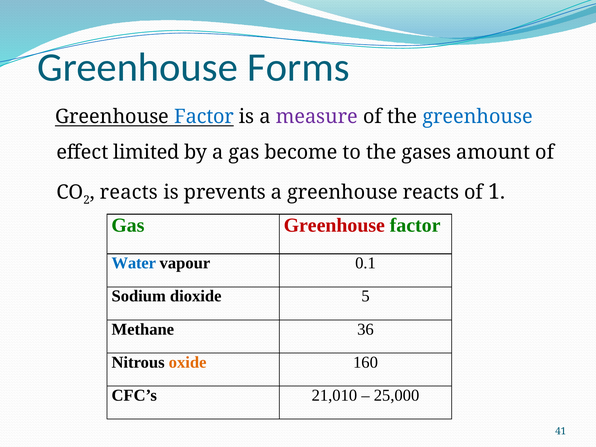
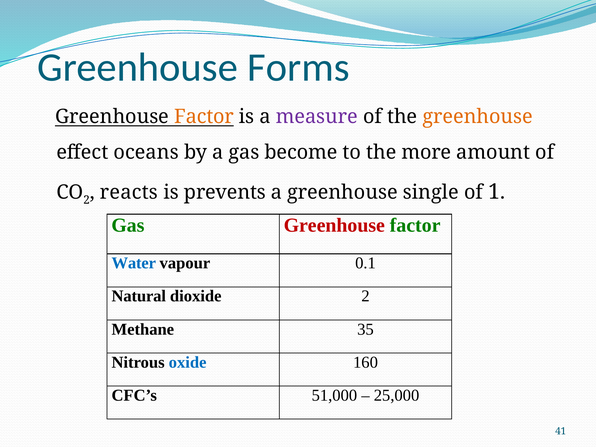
Factor colour: blue -> orange (204, 117)
greenhouse colour: blue -> orange (478, 117)
limited: limited -> oceans (146, 152)
gases: gases -> more (426, 152)
greenhouse reacts: reacts -> single (431, 192)
Sodium: Sodium -> Natural (139, 296)
dioxide 5: 5 -> 2 (366, 296)
36: 36 -> 35 (365, 329)
oxide colour: orange -> blue (188, 362)
21,010: 21,010 -> 51,000 (334, 395)
